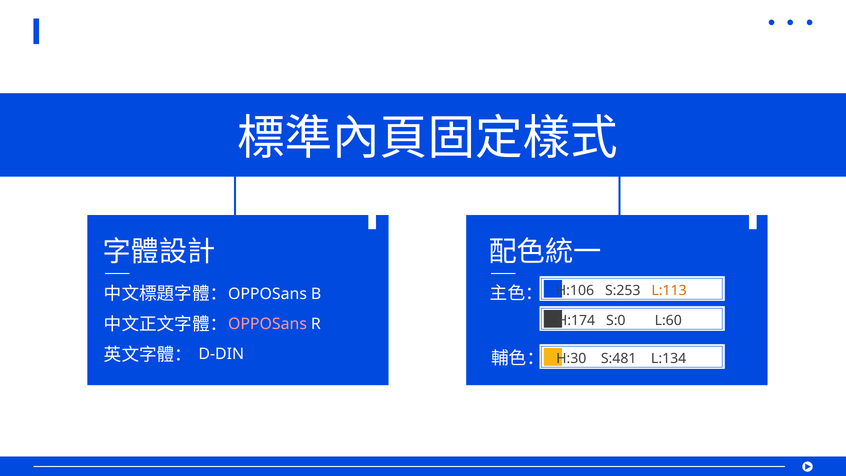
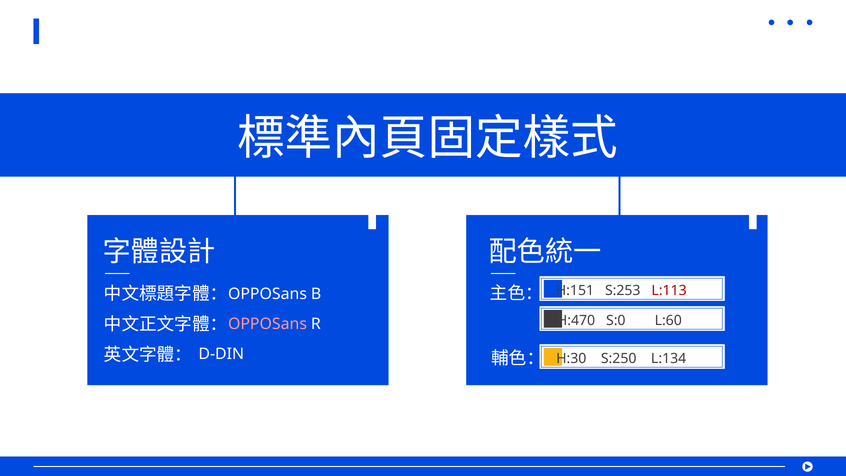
H:106: H:106 -> H:151 (575, 291)
L:113 colour: orange -> red (669, 291)
H:174: H:174 -> H:470 (576, 321)
S:481: S:481 -> S:250 (619, 359)
